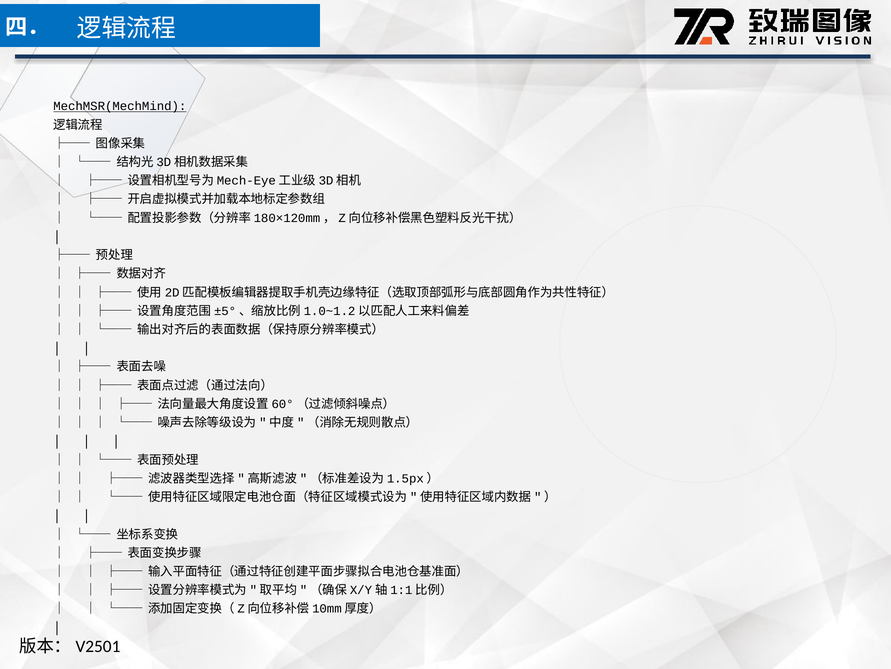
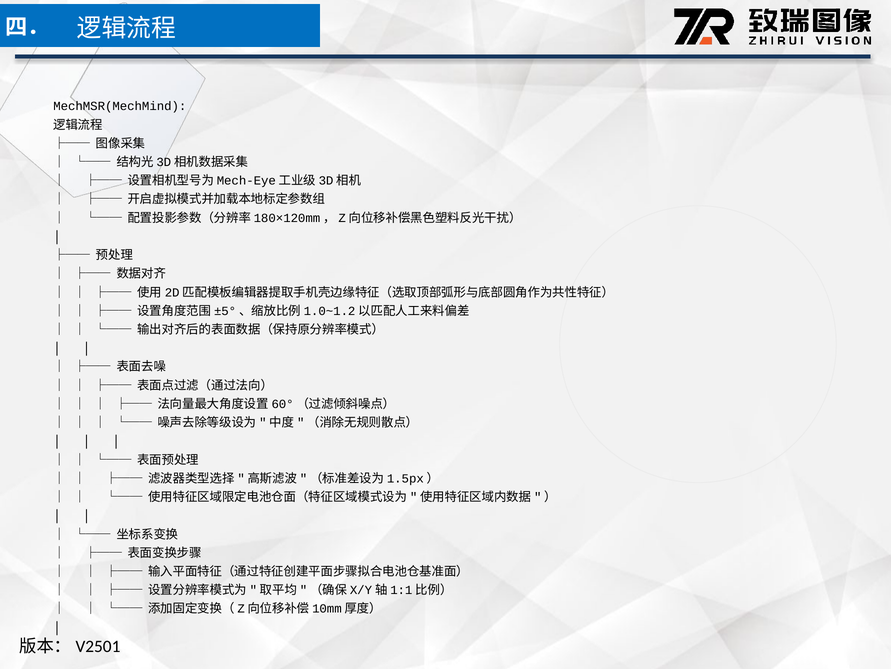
MechMSR(MechMind underline: present -> none (120, 106)
